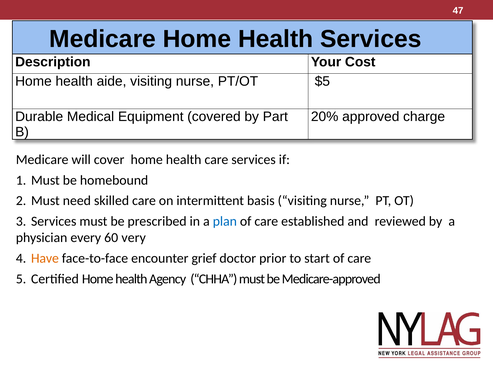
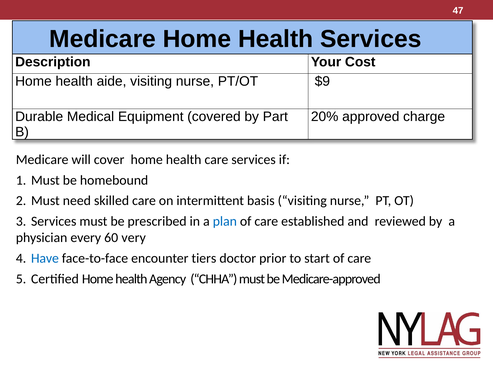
$5: $5 -> $9 (322, 81)
Have colour: orange -> blue (45, 258)
grief: grief -> tiers (204, 258)
